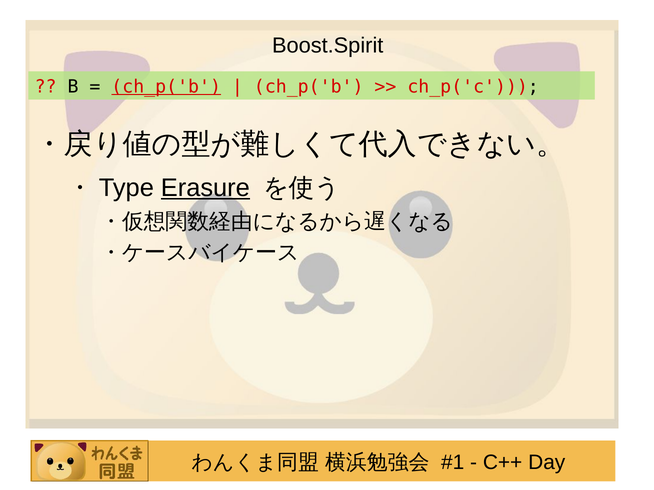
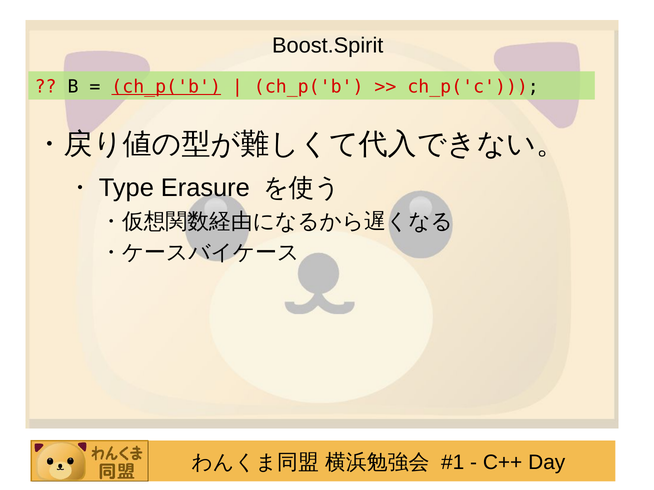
Erasure underline: present -> none (205, 188)
